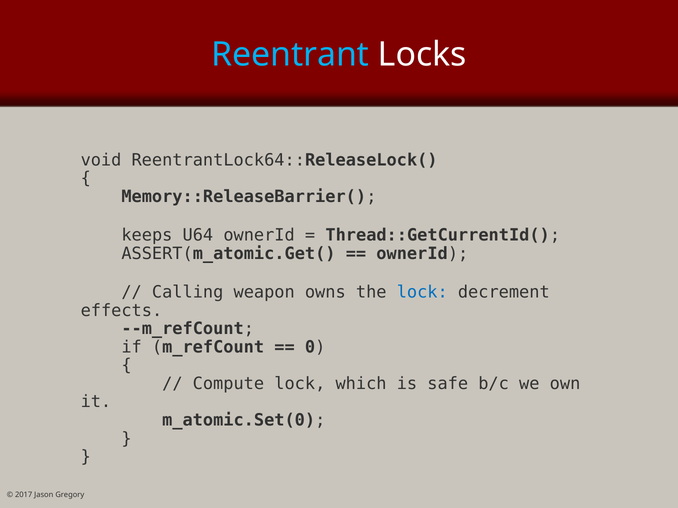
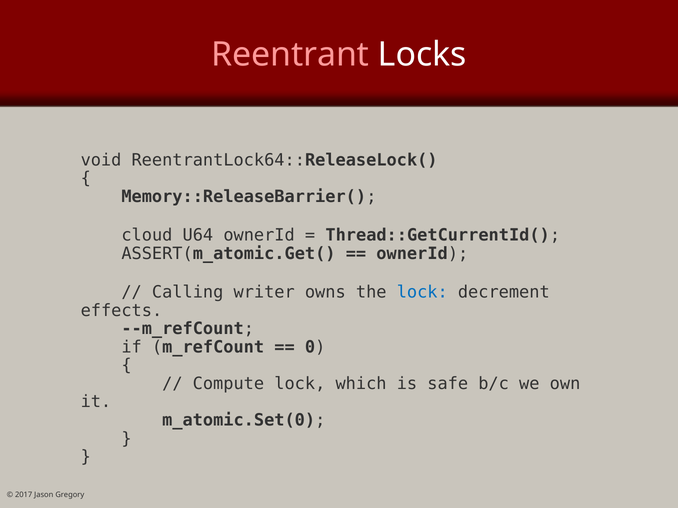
Reentrant colour: light blue -> pink (290, 55)
keeps: keeps -> cloud (147, 235)
weapon: weapon -> writer (264, 292)
